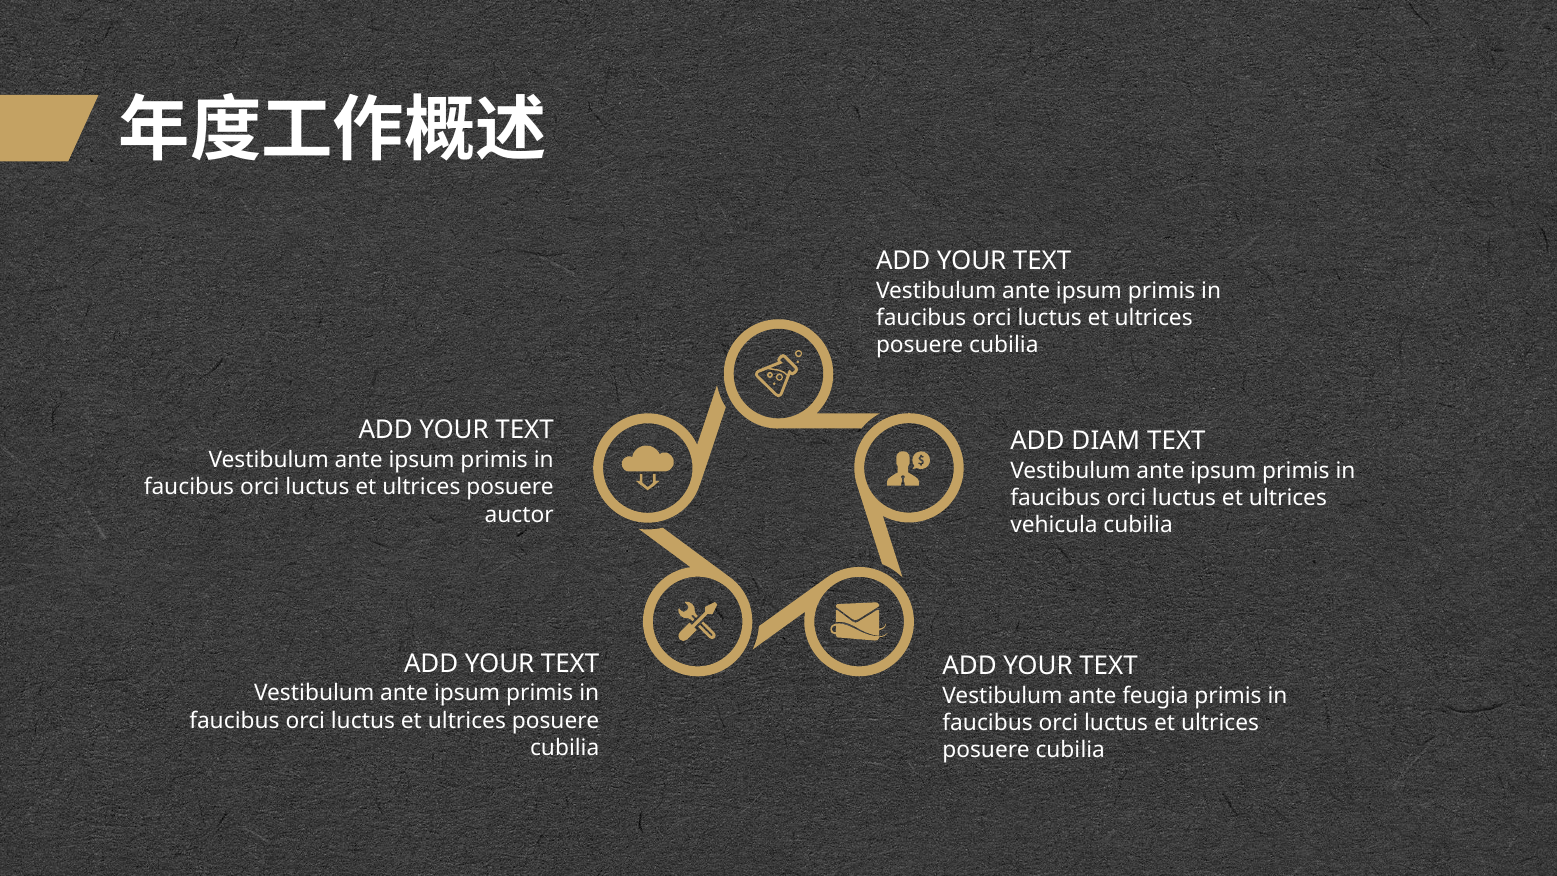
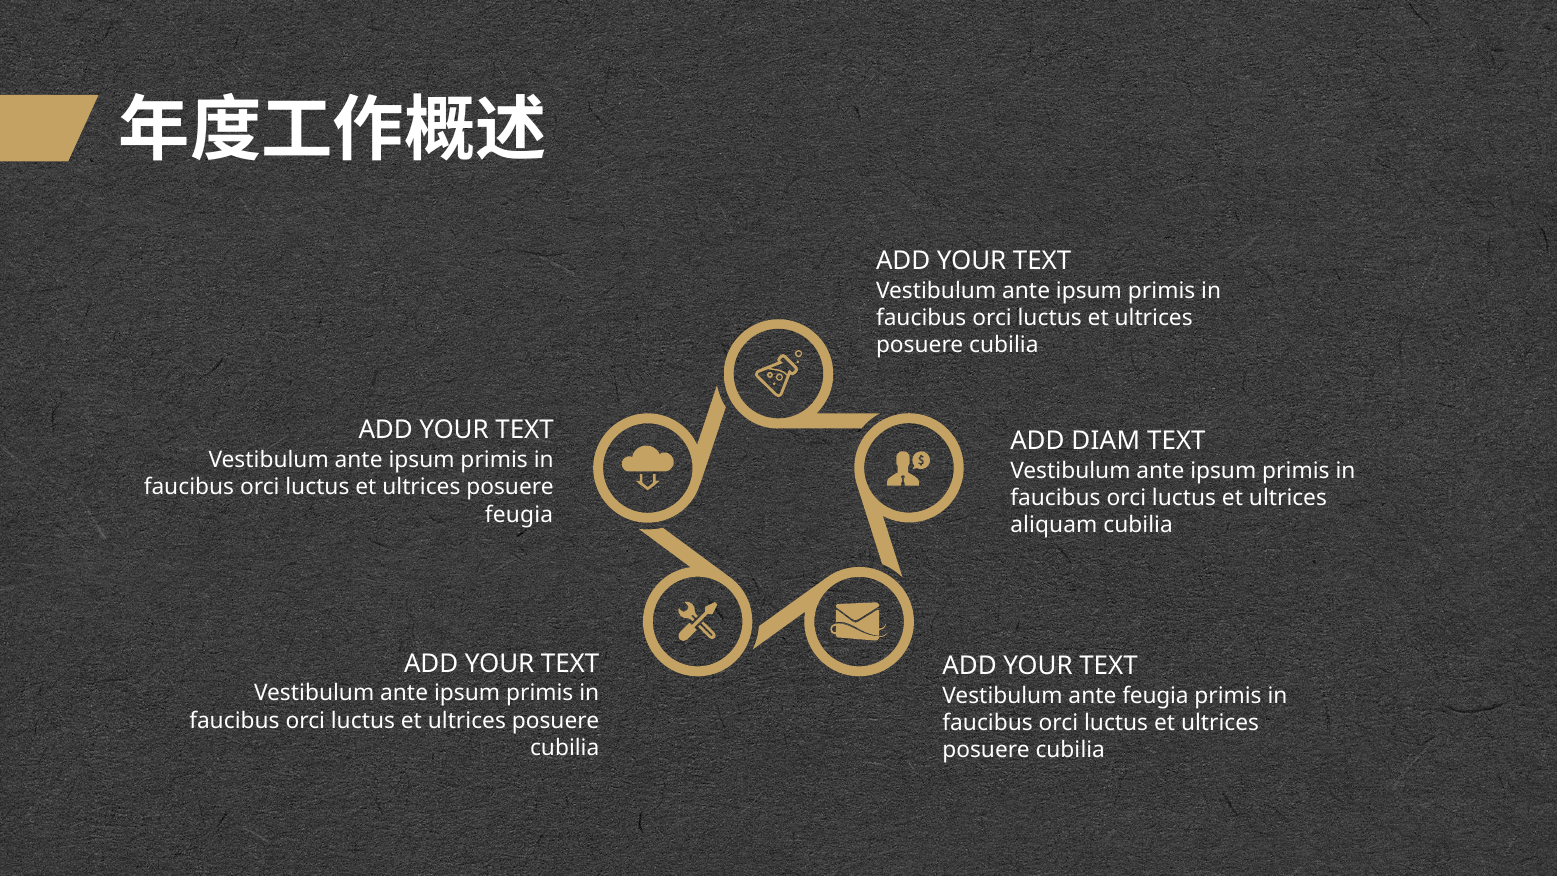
auctor: auctor -> feugia (519, 514)
vehicula: vehicula -> aliquam (1054, 525)
